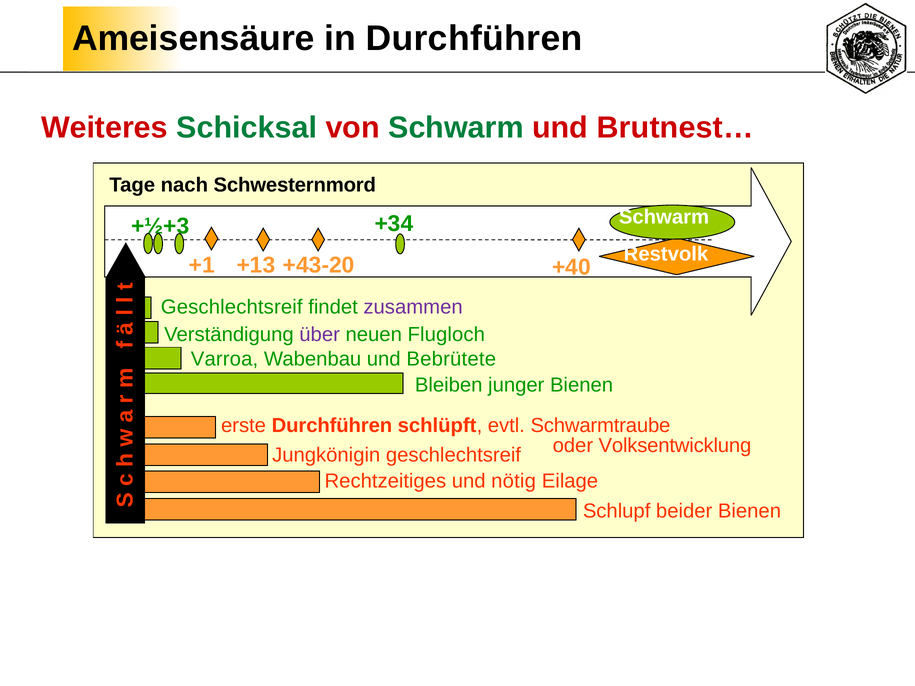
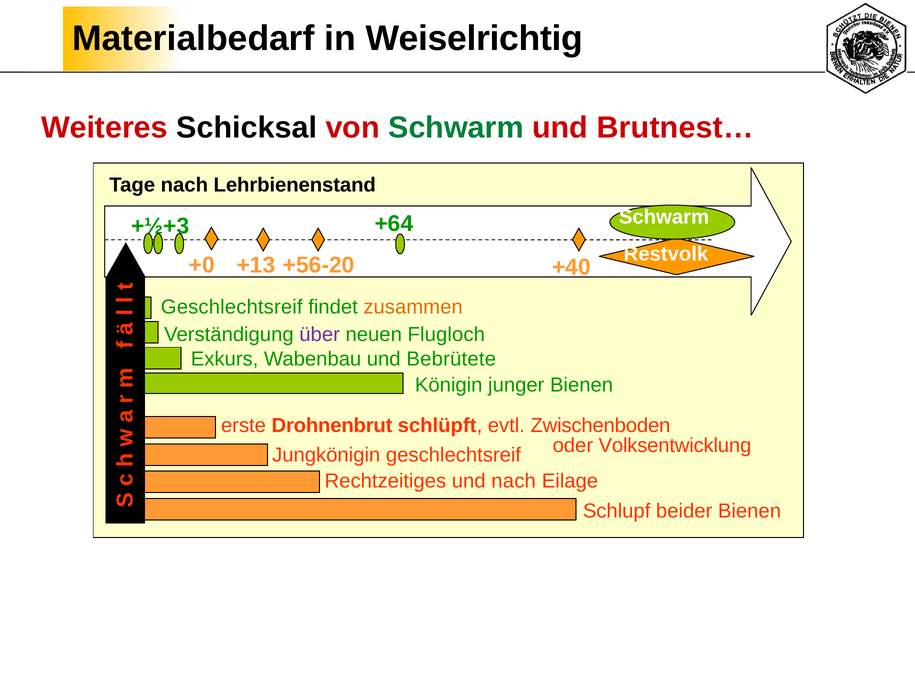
Ameisensäure: Ameisensäure -> Materialbedarf (193, 38)
in Durchführen: Durchführen -> Weiselrichtig (474, 38)
Schicksal colour: green -> black (247, 128)
Schwesternmord: Schwesternmord -> Lehrbienenstand (295, 185)
+34: +34 -> +64 (394, 224)
+1: +1 -> +0 (202, 265)
+43-20: +43-20 -> +56-20 (319, 265)
zusammen colour: purple -> orange (413, 307)
Varroa: Varroa -> Exkurs (225, 359)
Bleiben: Bleiben -> Königin (449, 385)
erste Durchführen: Durchführen -> Drohnenbrut (332, 426)
Schwarmtraube: Schwarmtraube -> Zwischenboden (600, 426)
und nötig: nötig -> nach (514, 481)
